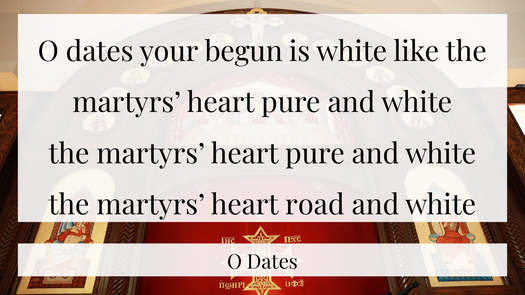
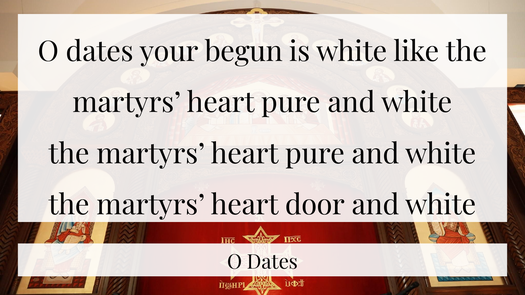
road: road -> door (315, 205)
